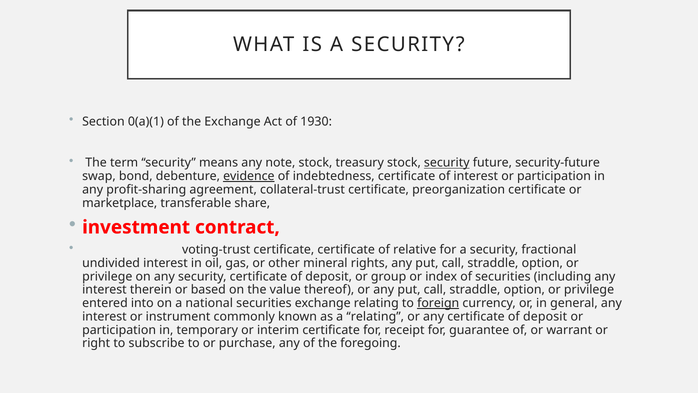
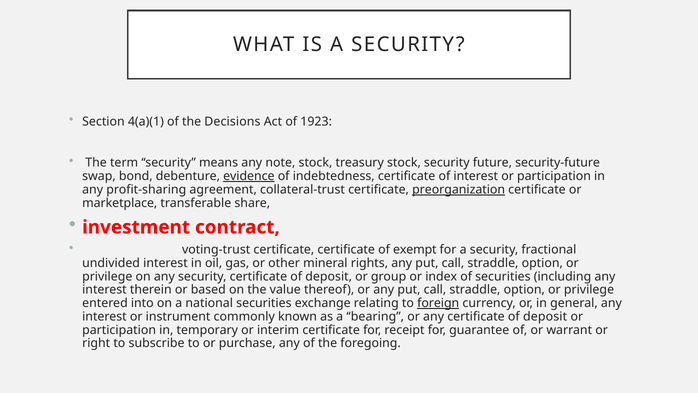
0(a)(1: 0(a)(1 -> 4(a)(1 (146, 121)
the Exchange: Exchange -> Decisions (232, 121)
1930: 1930 -> 1923 (316, 121)
security underline: present -> none (447, 163)
preorganization underline: none -> present (459, 189)
relative: relative -> exempt (415, 250)
a relating: relating -> bearing (375, 316)
